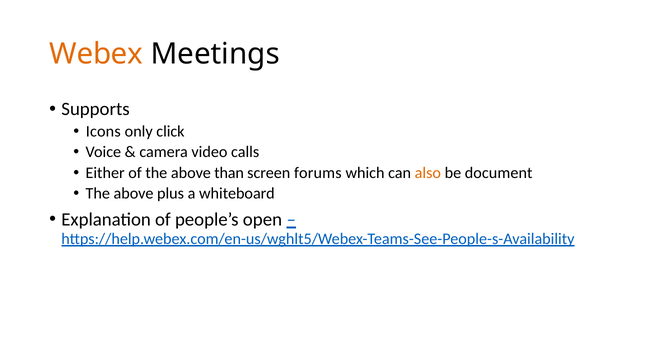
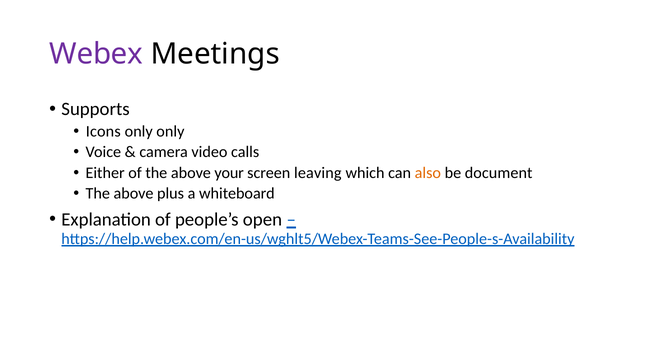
Webex colour: orange -> purple (96, 54)
only click: click -> only (170, 131)
than: than -> your (229, 173)
forums: forums -> leaving (318, 173)
